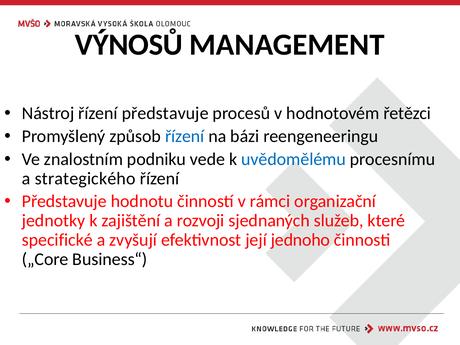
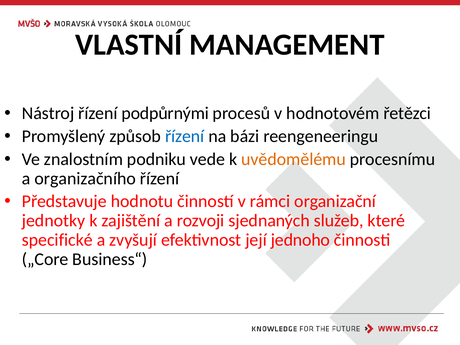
VÝNOSŮ: VÝNOSŮ -> VLASTNÍ (129, 45)
řízení představuje: představuje -> podpůrnými (165, 113)
uvědomělému colour: blue -> orange (294, 159)
strategického: strategického -> organizačního (85, 179)
